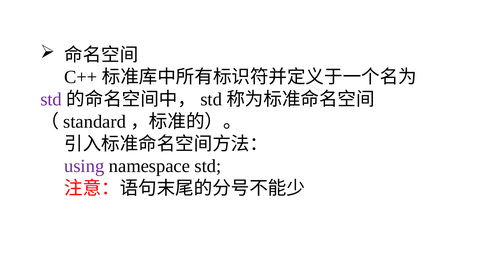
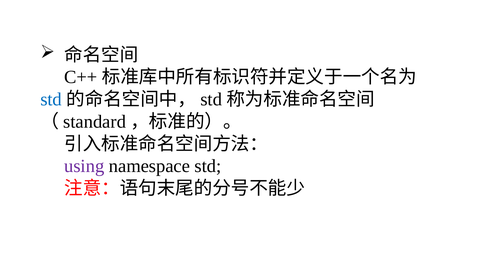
std colour: purple -> blue (51, 100)
